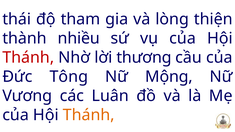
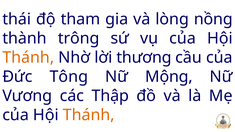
thiện: thiện -> nồng (213, 19)
nhiều: nhiều -> trông (79, 38)
Thánh colour: red -> orange (28, 58)
Luân: Luân -> Thập (110, 96)
